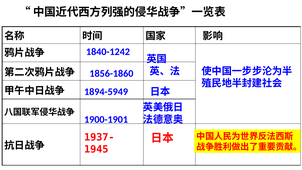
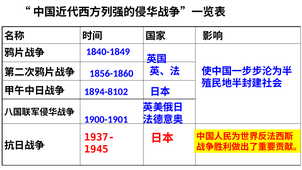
1840-1242: 1840-1242 -> 1840-1849 (108, 52)
1894-5949: 1894-5949 -> 1894-8102 (106, 92)
